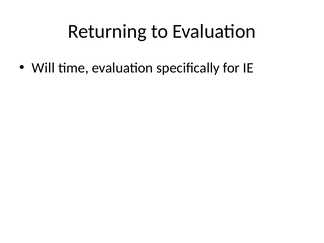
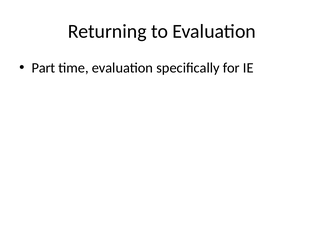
Will: Will -> Part (43, 68)
